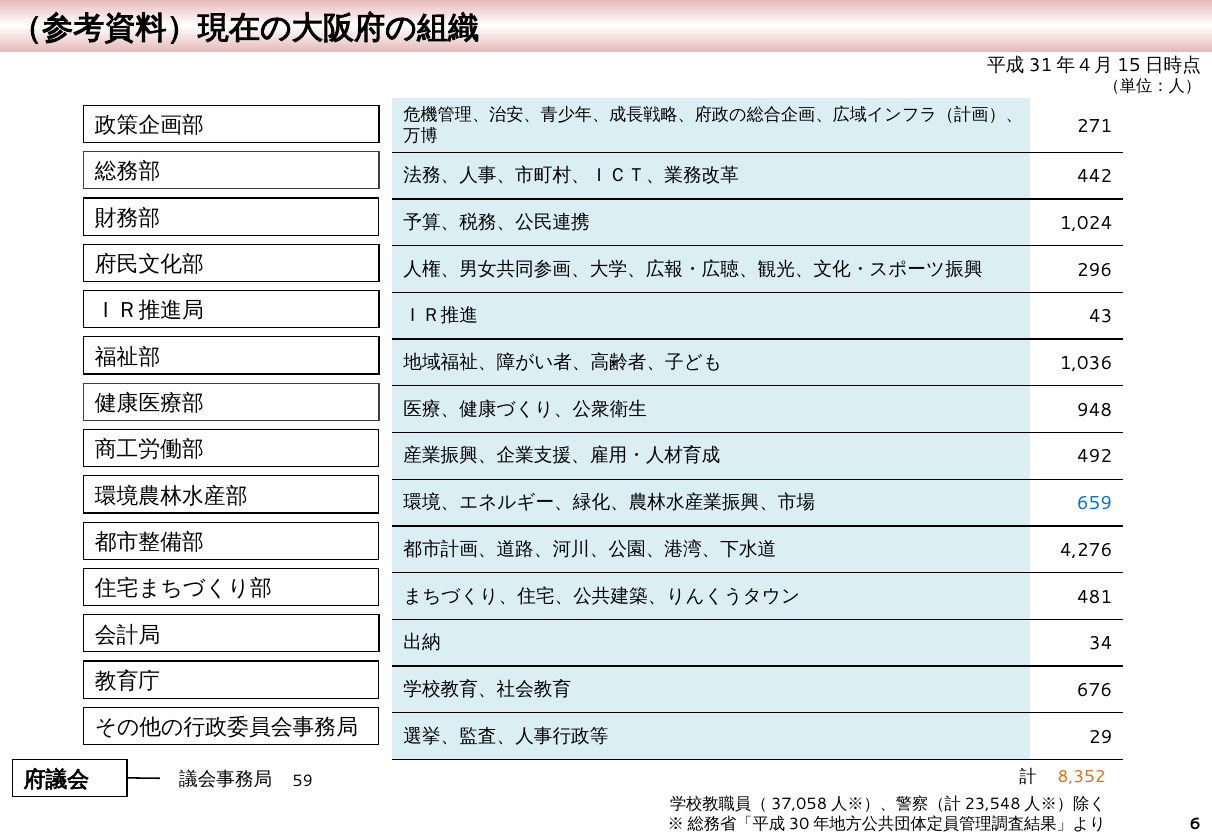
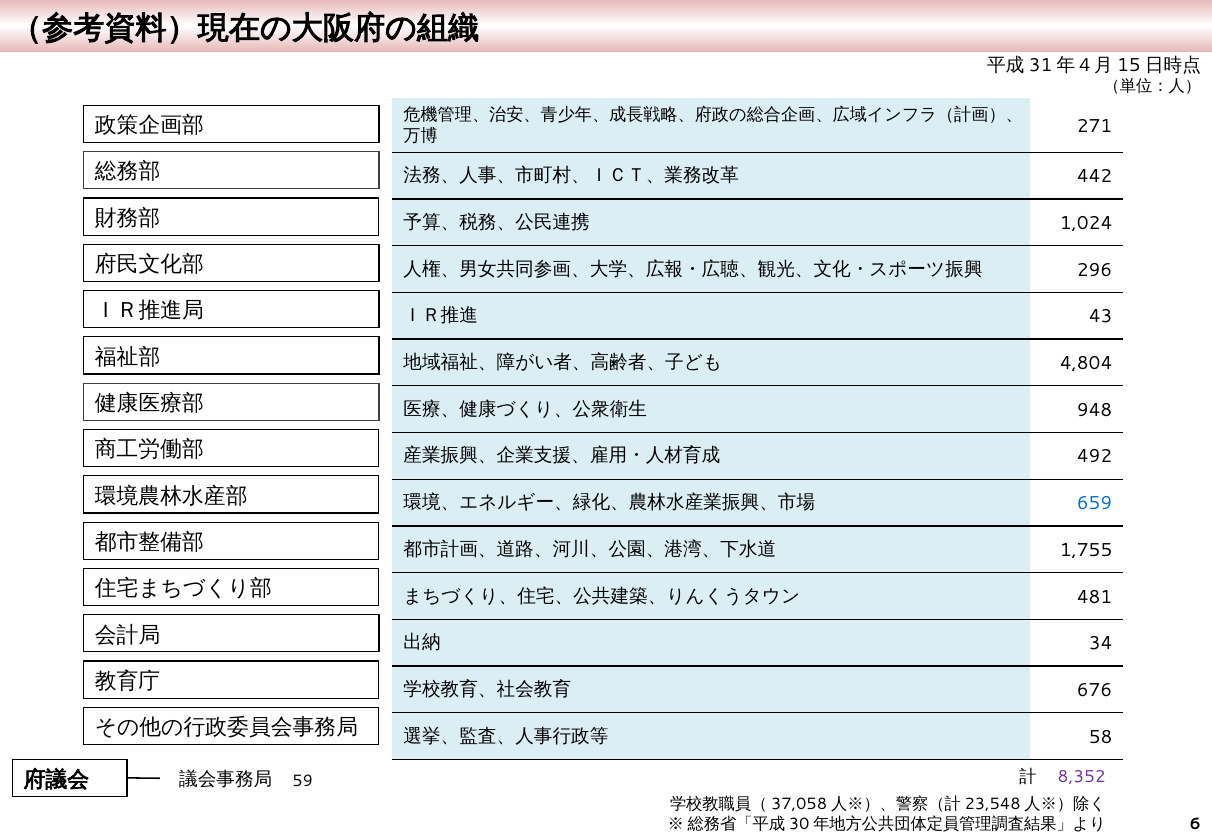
1,036: 1,036 -> 4,804 (1086, 363)
4,276: 4,276 -> 1,755 (1086, 550)
29: 29 -> 58 (1101, 737)
8,352 colour: orange -> purple (1082, 777)
